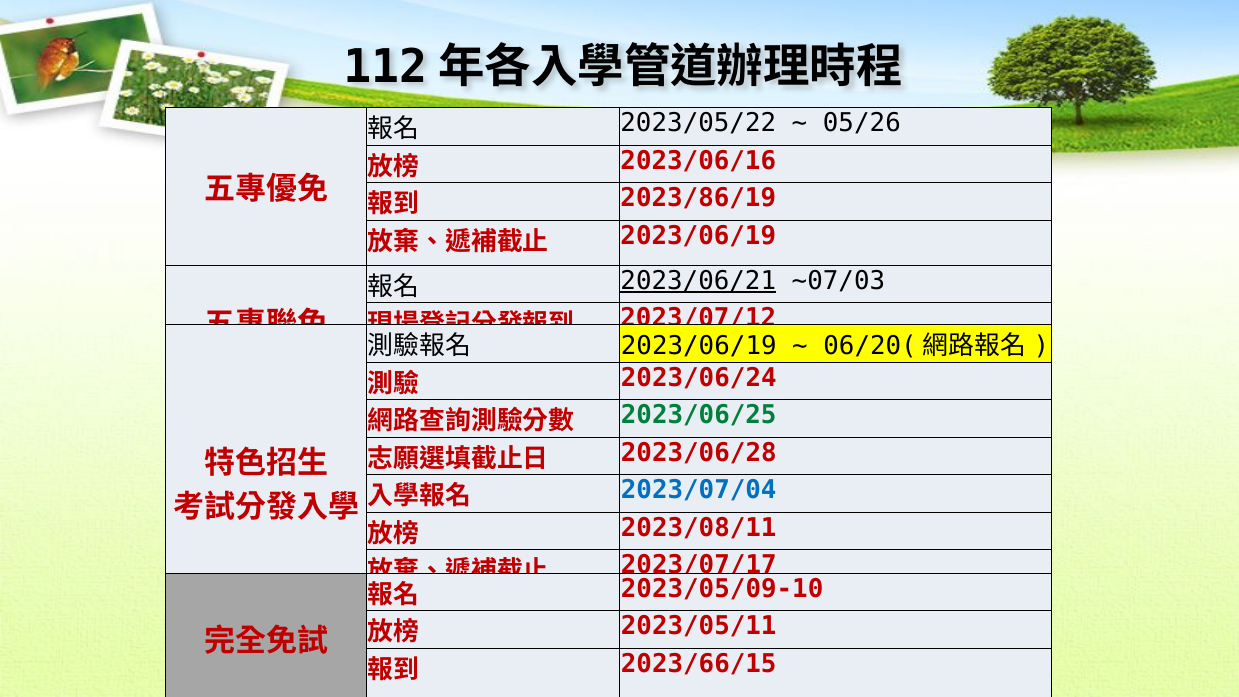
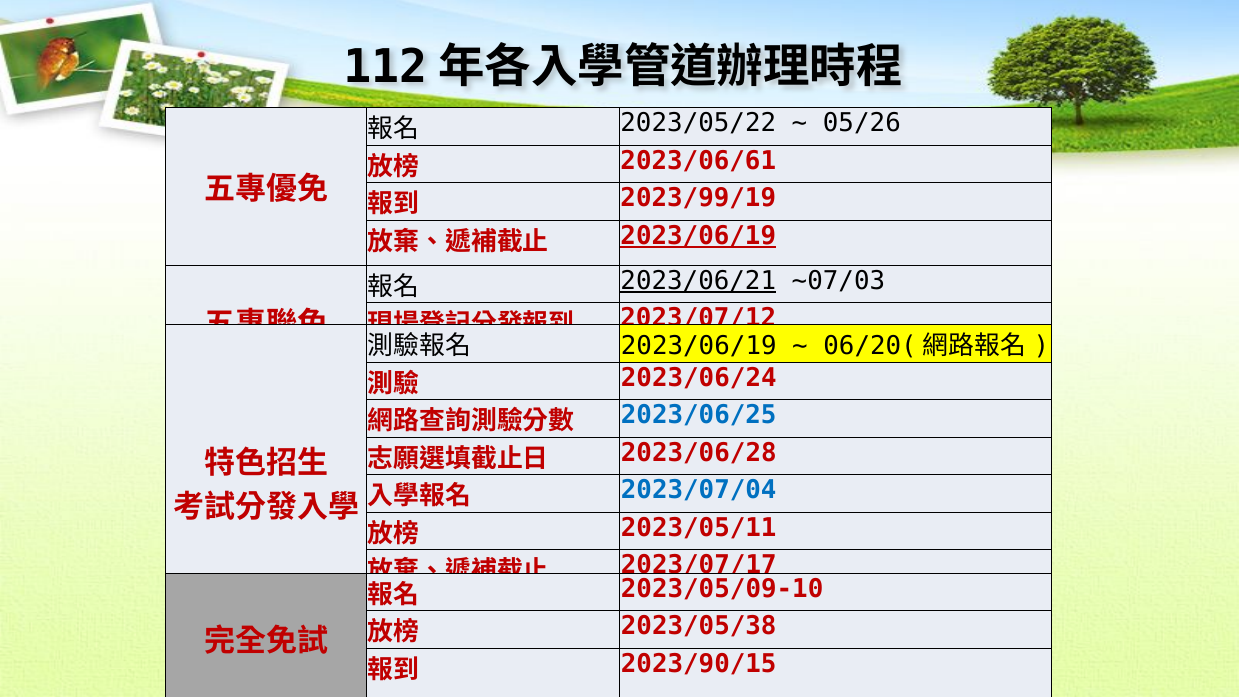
2023/06/16: 2023/06/16 -> 2023/06/61 (698, 161)
2023/86/19: 2023/86/19 -> 2023/99/19 (698, 198)
2023/06/19 underline: none -> present (698, 236)
2023/06/25 colour: green -> blue (699, 415)
2023/08/11: 2023/08/11 -> 2023/05/11 (699, 528)
2023/05/11: 2023/05/11 -> 2023/05/38 (699, 626)
2023/66/15: 2023/66/15 -> 2023/90/15 (699, 663)
